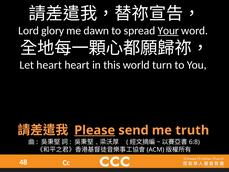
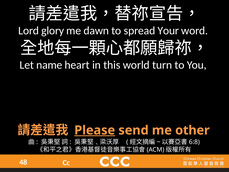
Your underline: present -> none (168, 31)
Let heart: heart -> name (49, 65)
truth: truth -> other (192, 130)
